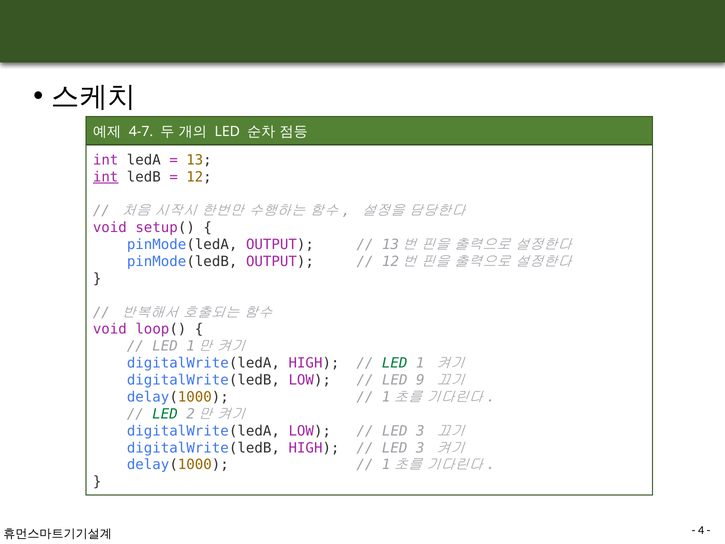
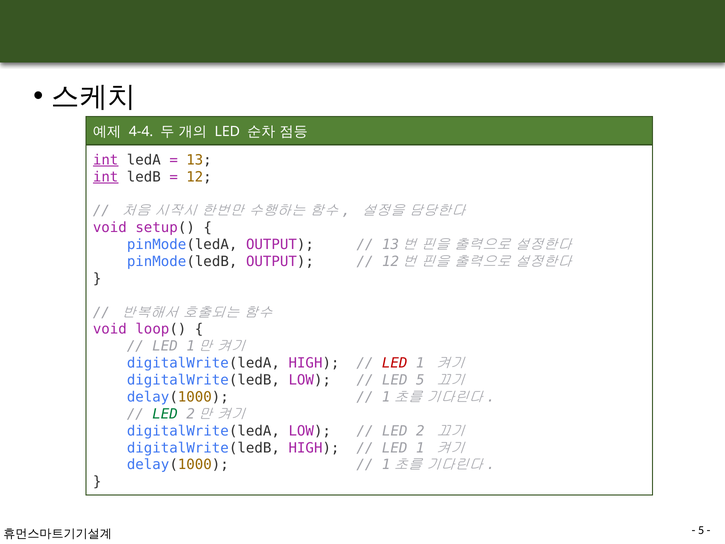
4-7: 4-7 -> 4-4 (141, 131)
int underline: none -> present (106, 160)
LED colour: green -> red (395, 363)
LED 9: 9 -> 5 (420, 380)
3: 3 -> 2 (420, 431)
3: 3 -> 1 (420, 448)
4: 4 -> 5 (701, 530)
